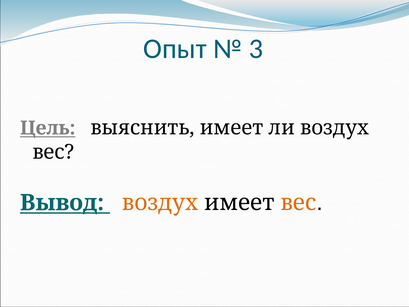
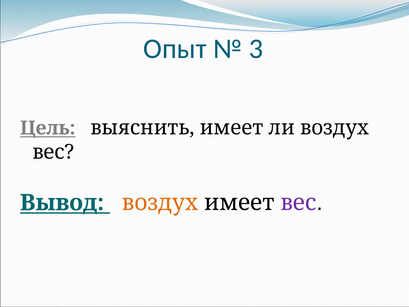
вес colour: orange -> purple (298, 203)
